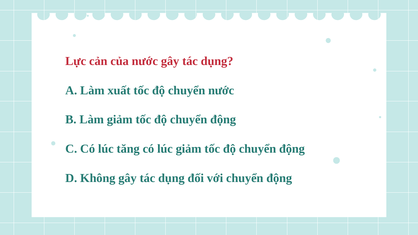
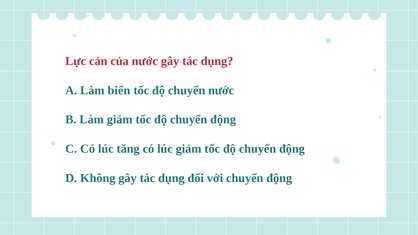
xuất: xuất -> biển (119, 90)
